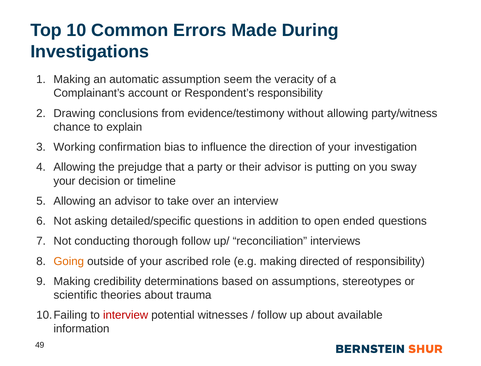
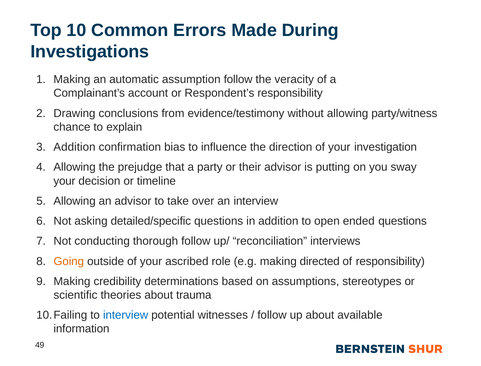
assumption seem: seem -> follow (238, 80)
Working: Working -> Addition (75, 147)
interview colour: red -> blue (126, 315)
